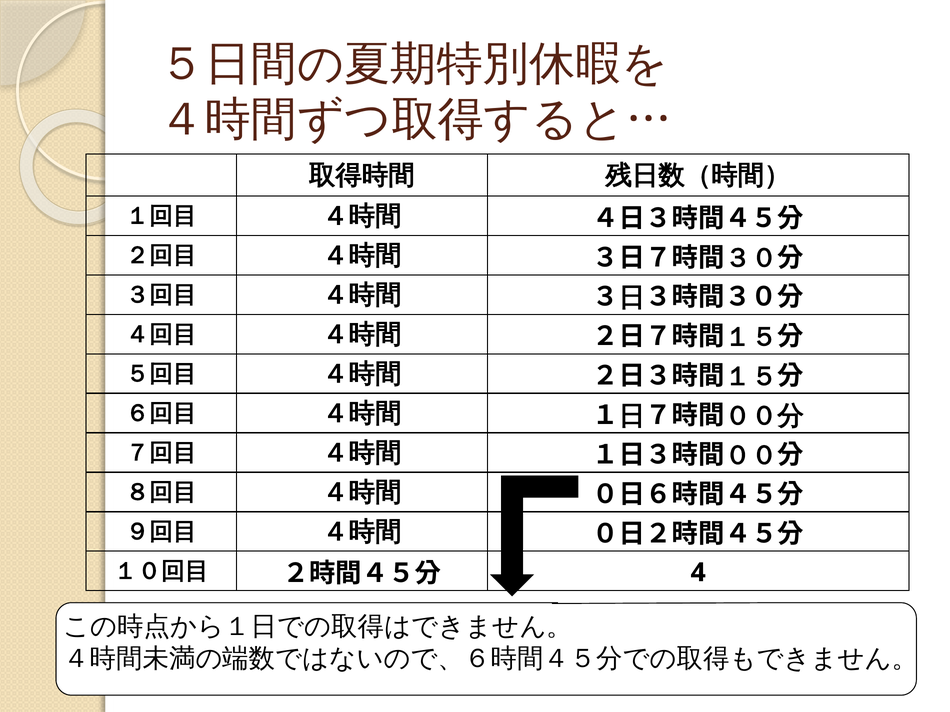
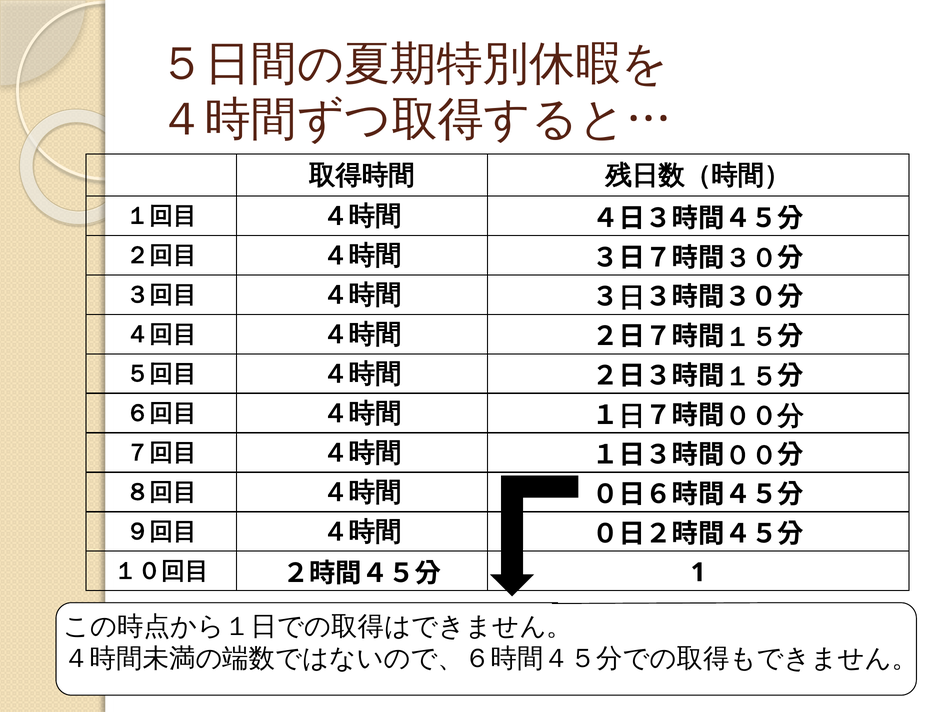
4: 4 -> 1 (698, 573)
